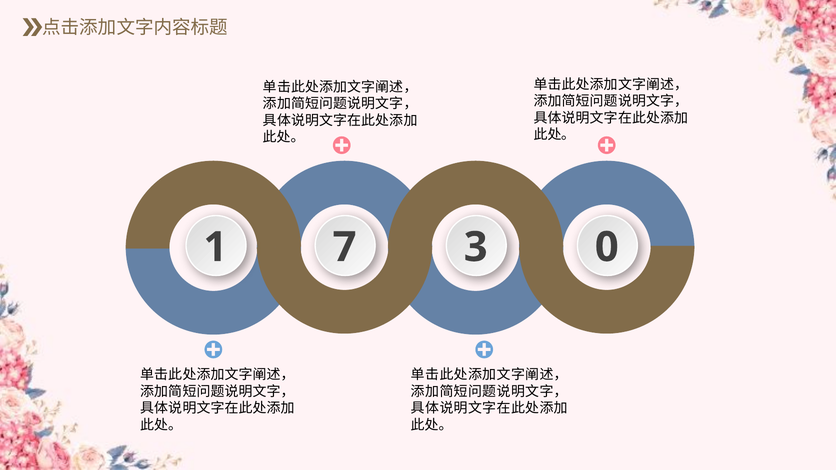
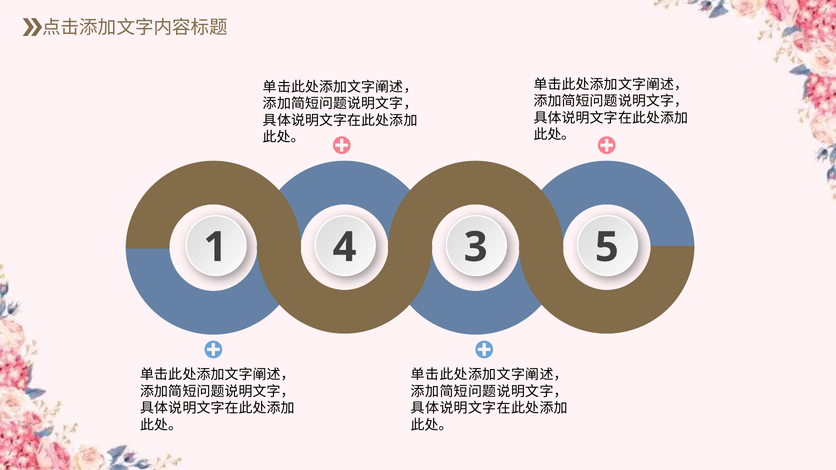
7: 7 -> 4 (345, 247)
0: 0 -> 5 (607, 247)
